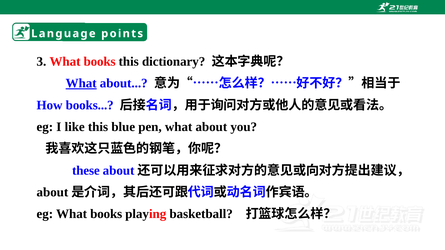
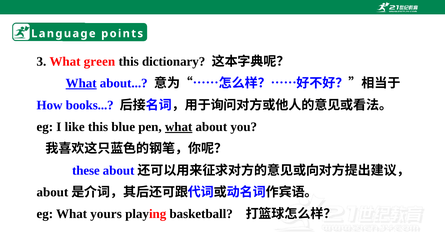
3 What books: books -> green (99, 62)
what underline: none -> present (179, 127)
eg What books: books -> yours (106, 214)
